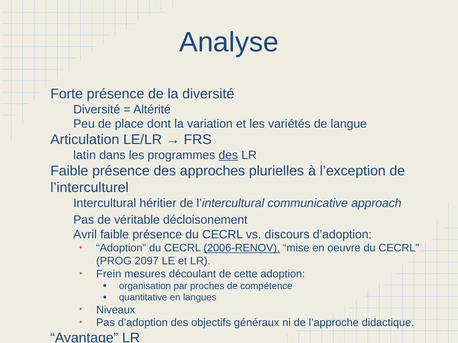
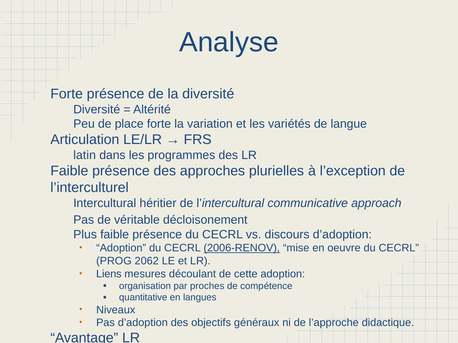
dont: dont -> forte (159, 124)
des underline: present -> none (228, 155)
Avril: Avril -> Plus (85, 235)
2097: 2097 -> 2062 (147, 261)
Frein: Frein -> Liens (109, 274)
